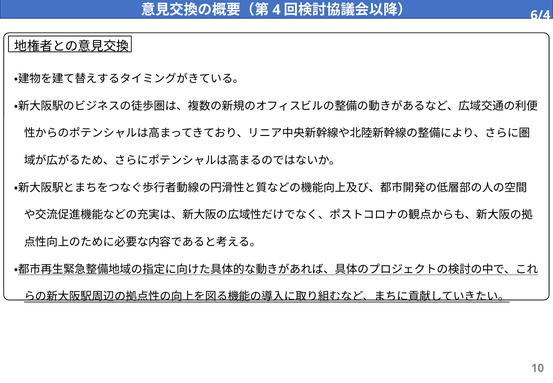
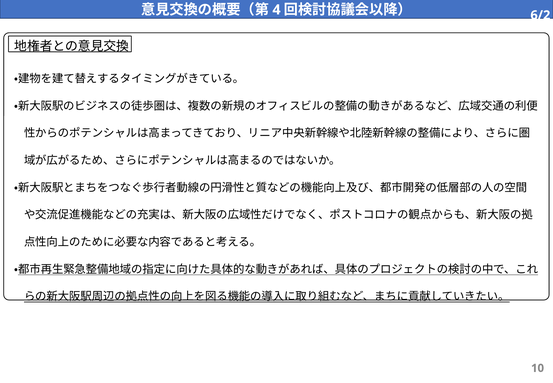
6/4: 6/4 -> 6/2 (540, 15)
